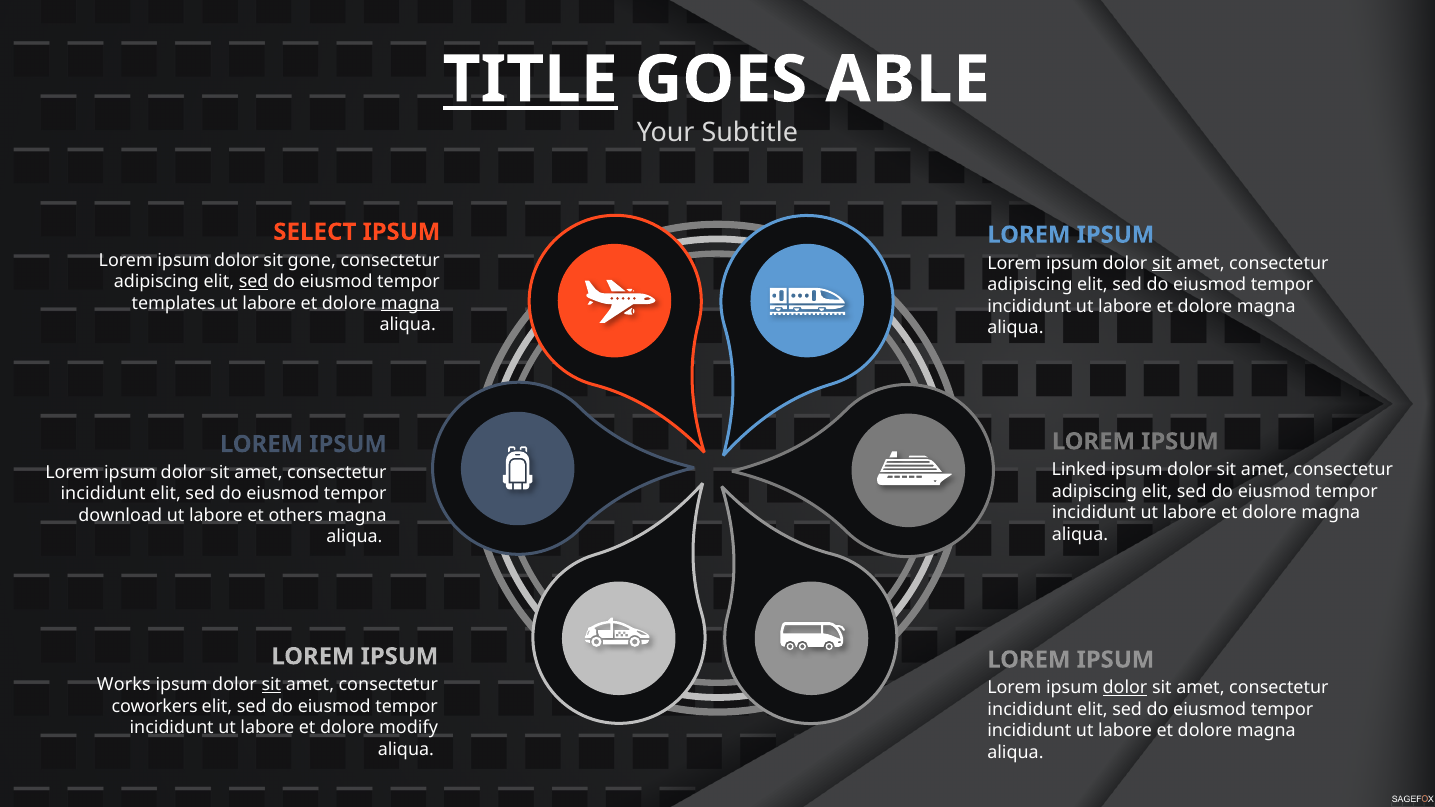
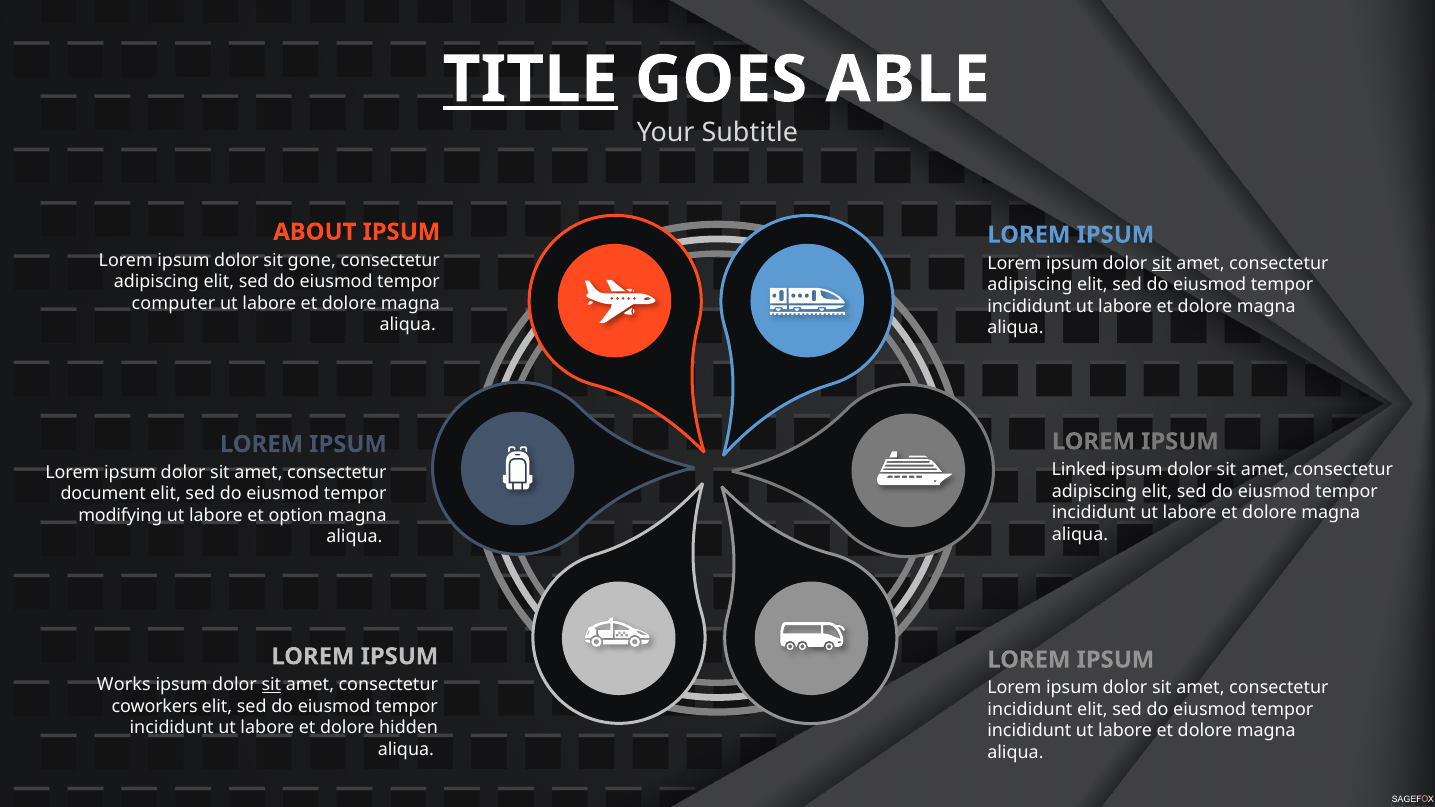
SELECT: SELECT -> ABOUT (315, 232)
sed underline: present -> none (254, 282)
templates: templates -> computer (173, 303)
magna underline: present -> none (410, 303)
incididunt: incididunt -> document (103, 494)
download: download -> modifying (120, 516)
others: others -> option (296, 516)
dolor underline: present -> none (1125, 688)
modify: modify -> hidden (409, 728)
